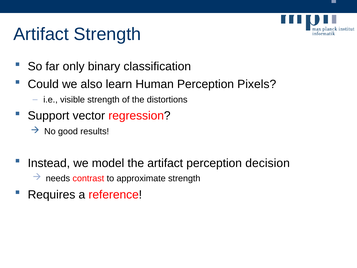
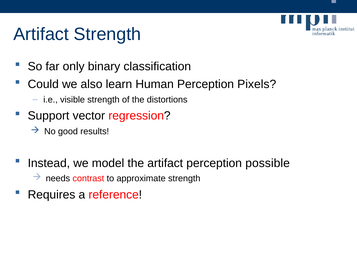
decision: decision -> possible (268, 163)
